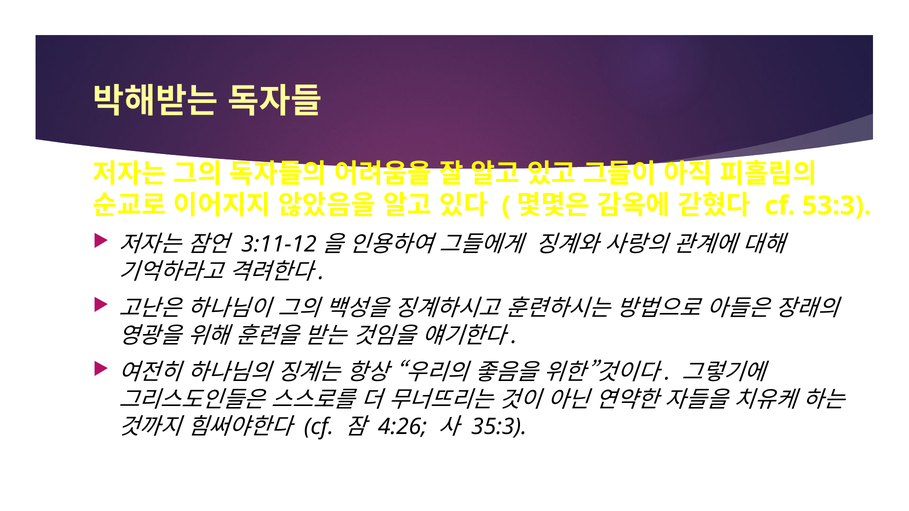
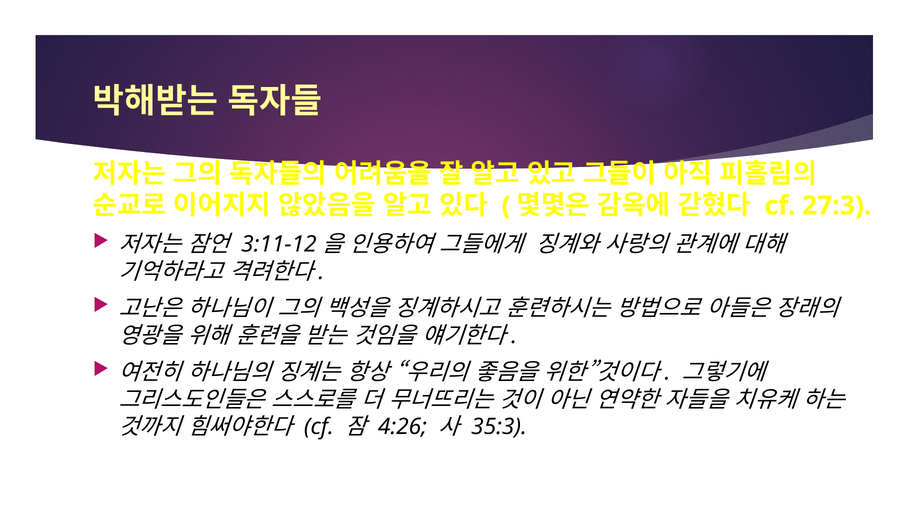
53:3: 53:3 -> 27:3 (837, 206)
